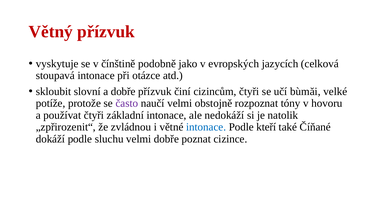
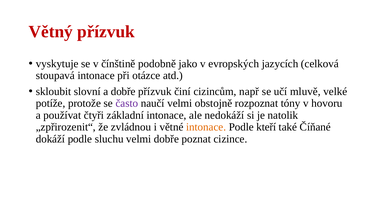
cizincům čtyři: čtyři -> např (249, 91)
bùmăi: bùmăi -> mluvě (305, 91)
intonace colour: blue -> orange (206, 127)
